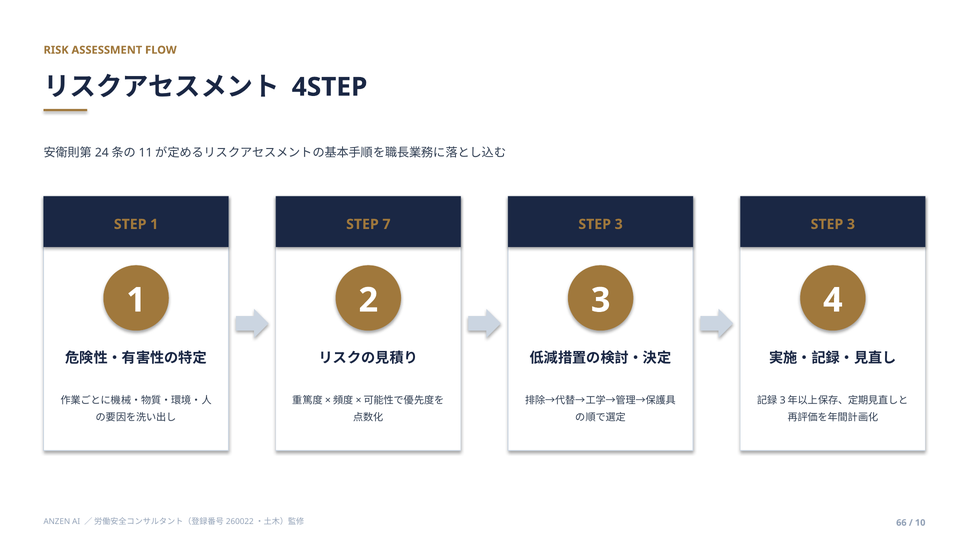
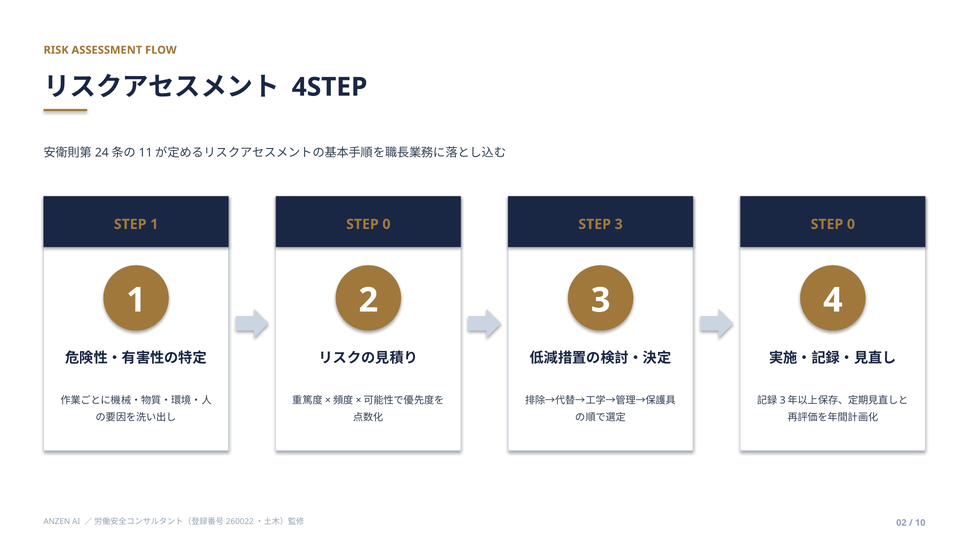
7: 7 -> 0 (386, 224)
3: 3 -> 0 (851, 224)
66: 66 -> 02 (901, 523)
